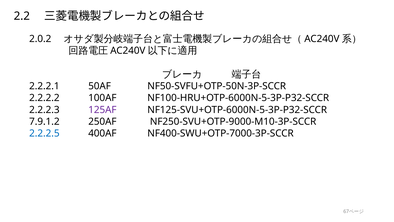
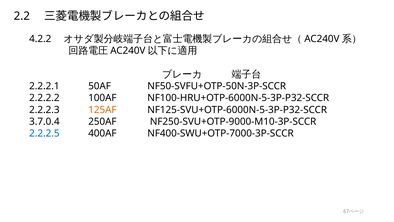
2.0.2: 2.0.2 -> 4.2.2 (40, 39)
125AF colour: purple -> orange (102, 110)
7.9.1.2: 7.9.1.2 -> 3.7.0.4 (44, 121)
